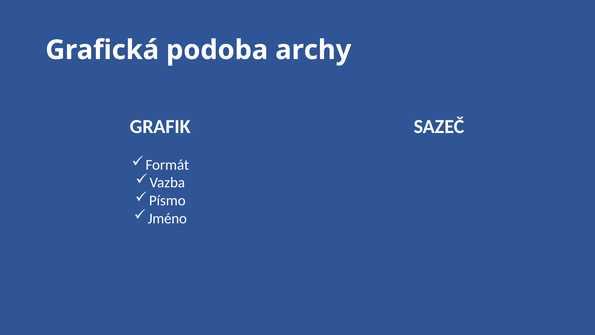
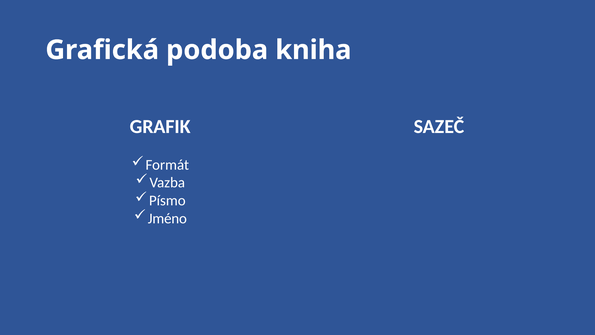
archy: archy -> kniha (313, 50)
